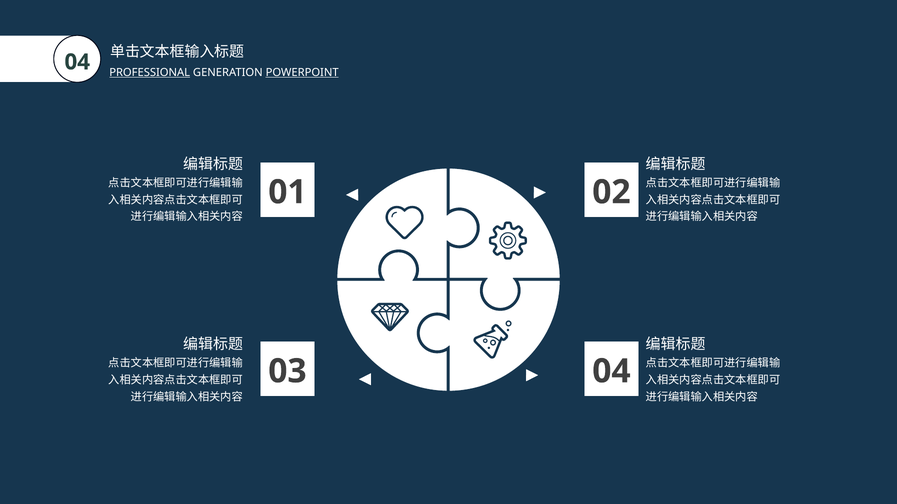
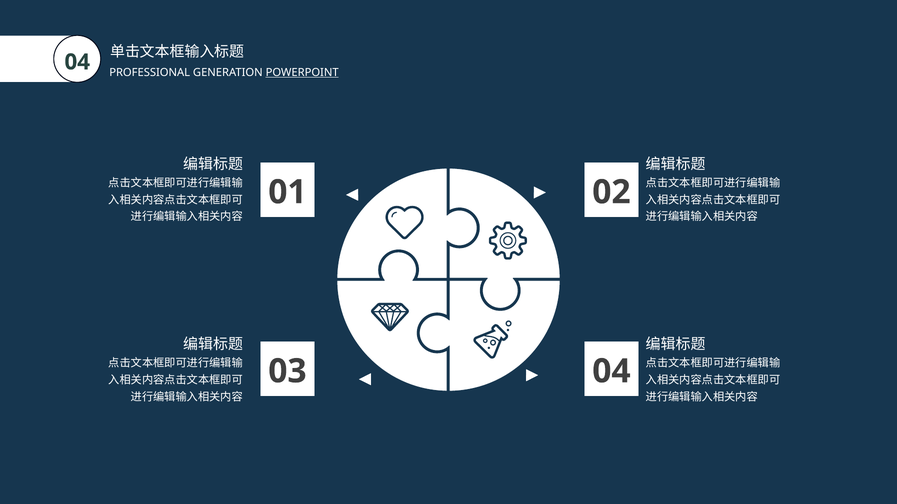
PROFESSIONAL underline: present -> none (150, 72)
